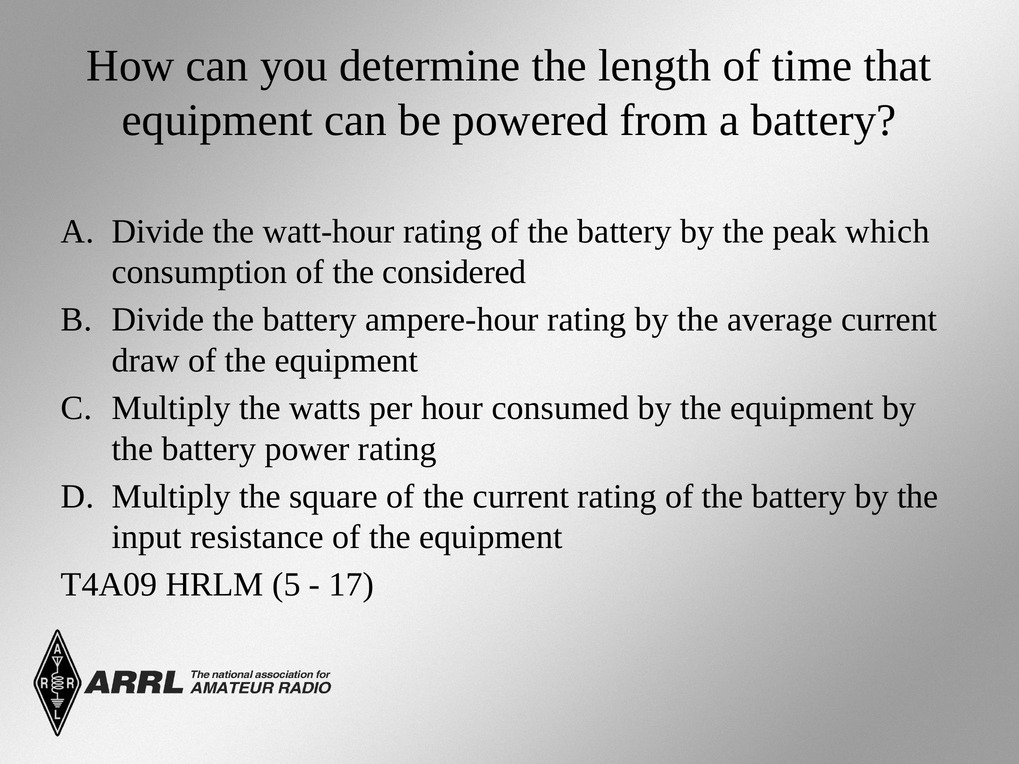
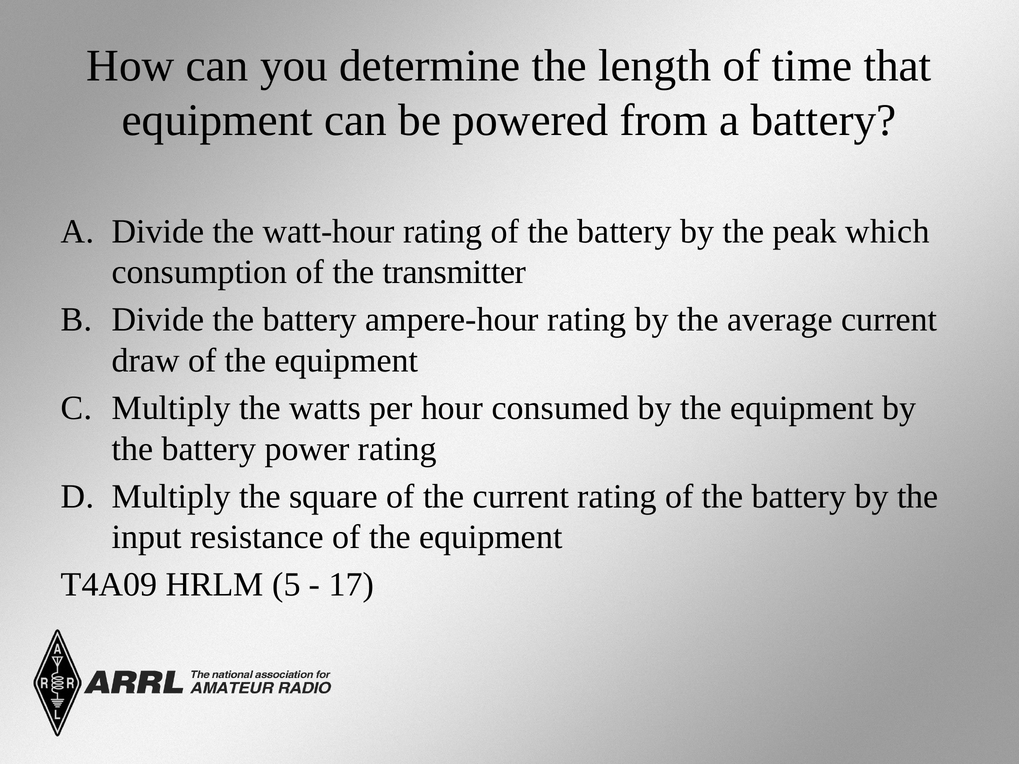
considered: considered -> transmitter (454, 272)
